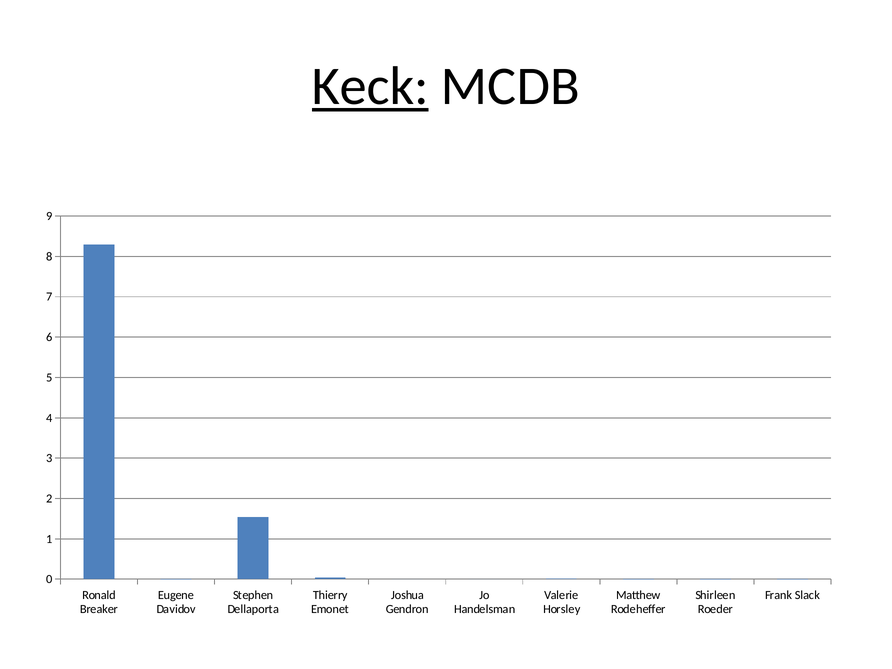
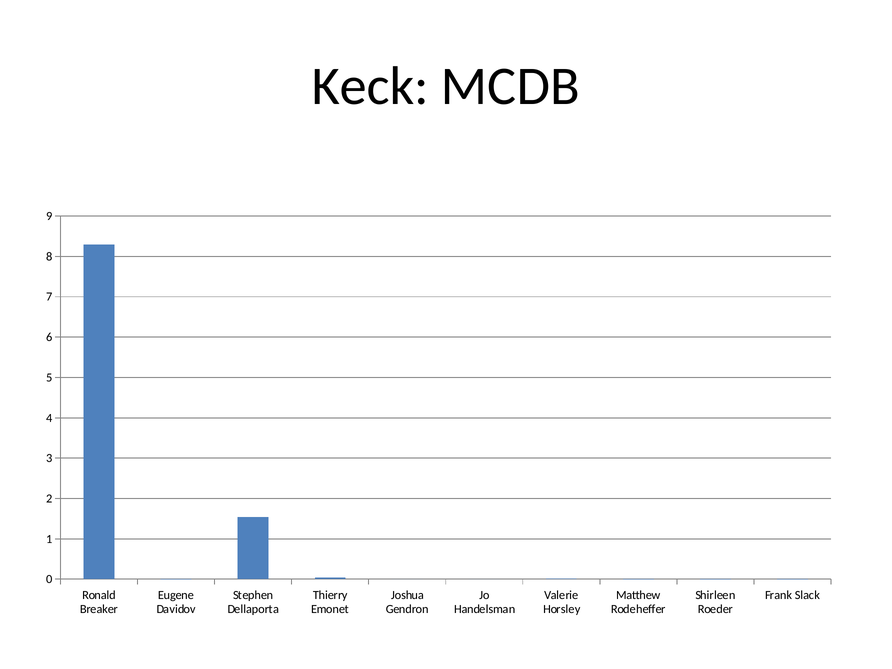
Keck underline: present -> none (370, 86)
